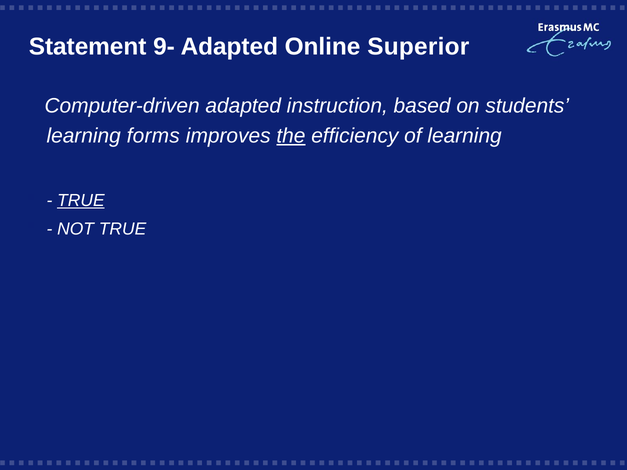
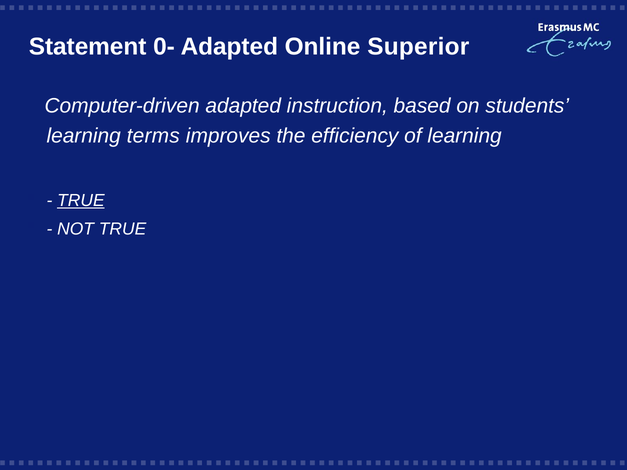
9-: 9- -> 0- (164, 47)
forms: forms -> terms (153, 136)
the underline: present -> none (291, 136)
